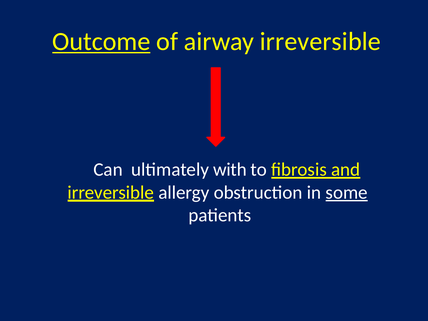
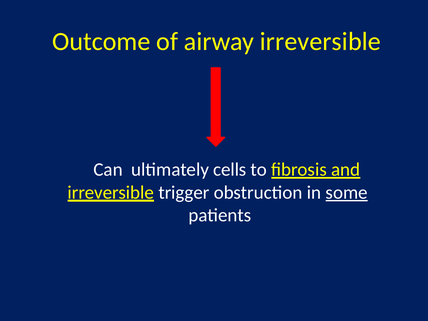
Outcome underline: present -> none (101, 41)
with: with -> cells (230, 170)
allergy: allergy -> trigger (184, 193)
